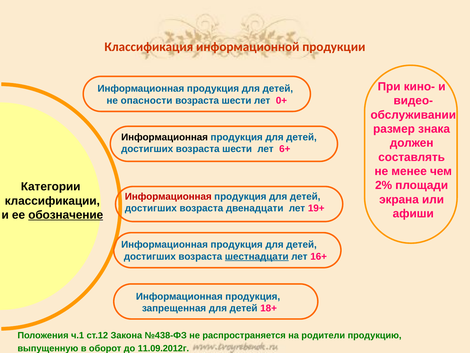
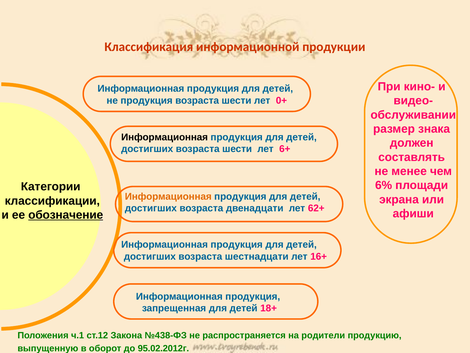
не опасности: опасности -> продукция (147, 100)
2%: 2% -> 6% (384, 185)
Информационная colour: red -> orange (168, 196)
19+: 19+ -> 62+ (316, 208)
шестнадцати underline: present -> none (257, 256)
11.09.2012г: 11.09.2012г -> 95.02.2012г (163, 348)
